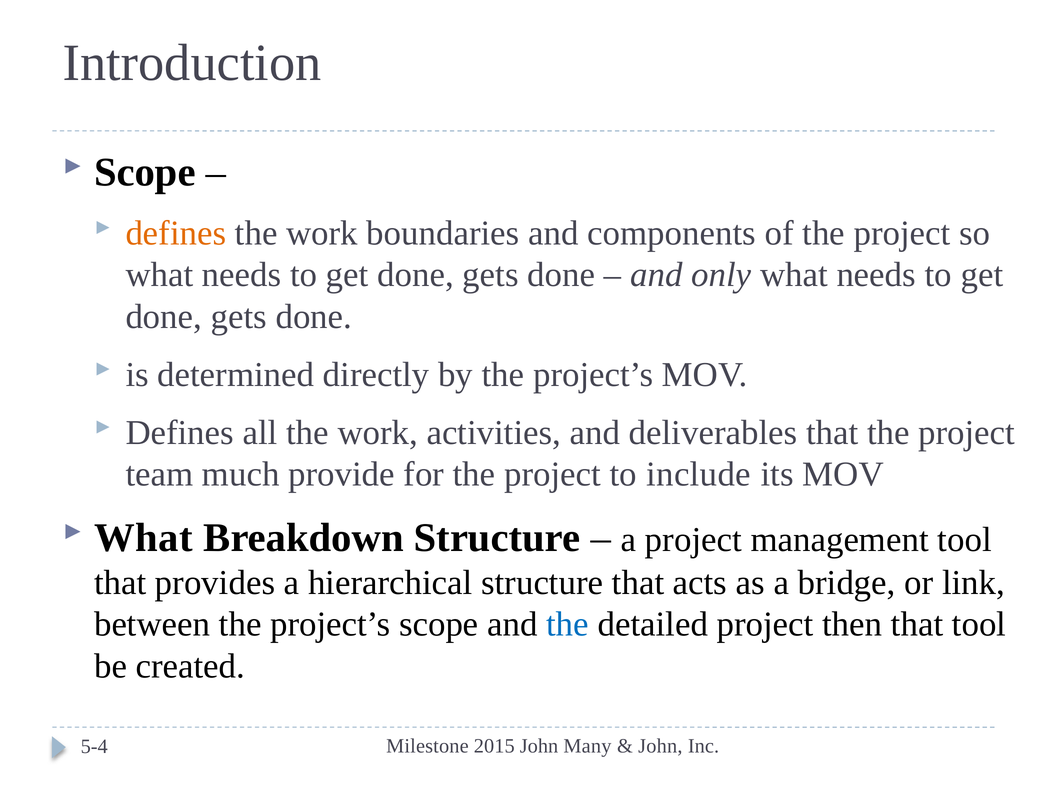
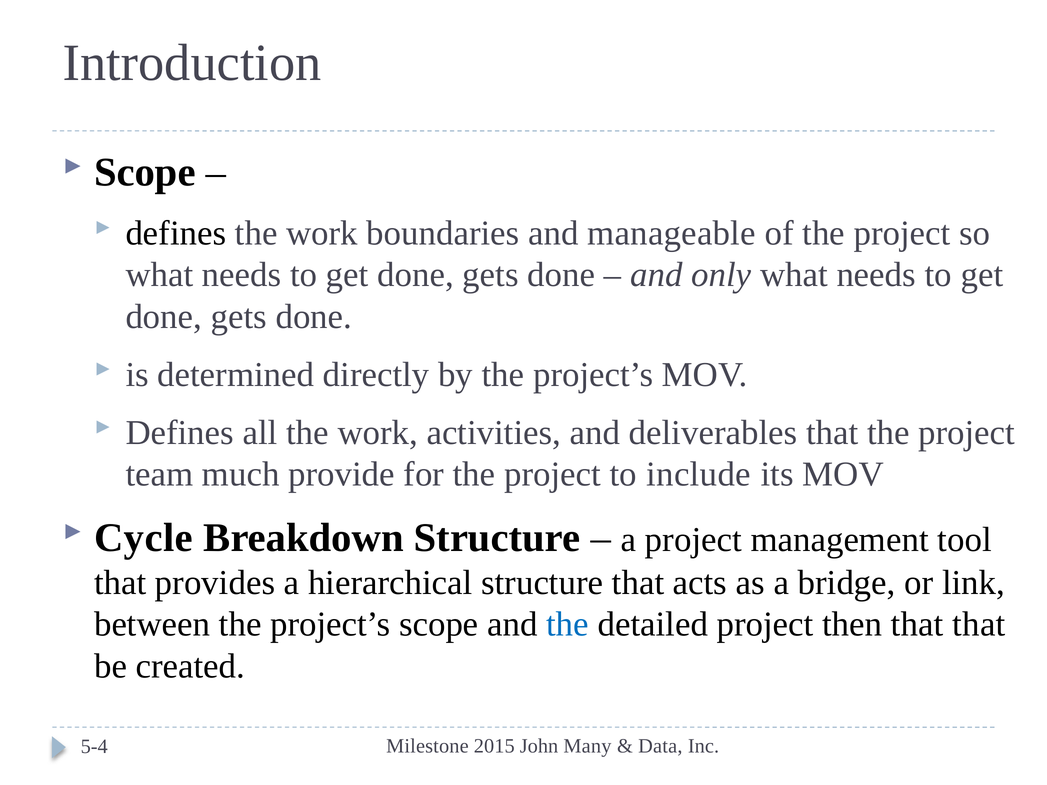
defines colour: orange -> black (176, 233)
components: components -> manageable (672, 233)
What: What -> Cycle (144, 538)
that tool: tool -> that (979, 625)
John: John -> Data (660, 746)
